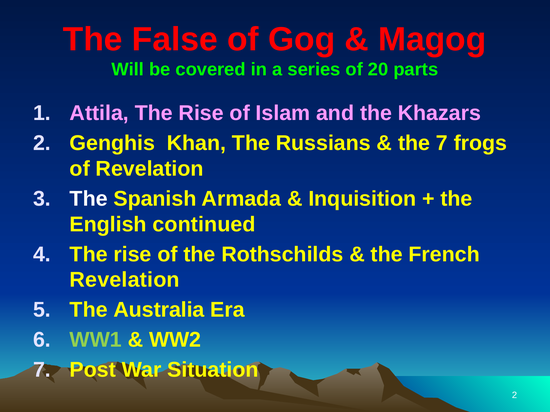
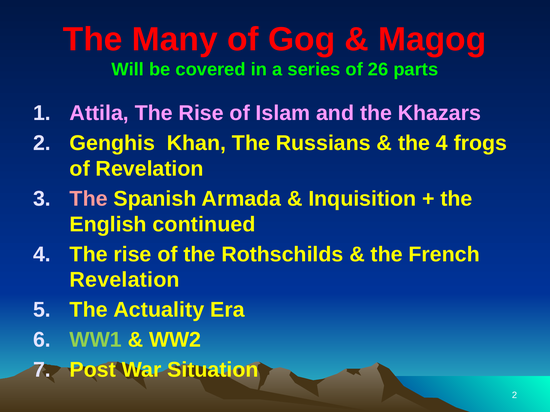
False: False -> Many (175, 39)
20: 20 -> 26 (378, 70)
the 7: 7 -> 4 (442, 143)
The colour: white -> pink (89, 199)
Australia: Australia -> Actuality (159, 310)
